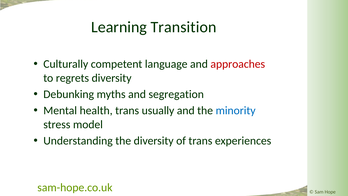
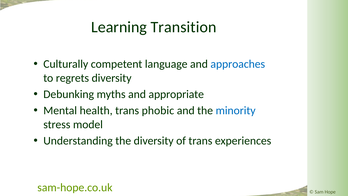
approaches colour: red -> blue (238, 64)
segregation: segregation -> appropriate (176, 94)
usually: usually -> phobic (158, 110)
